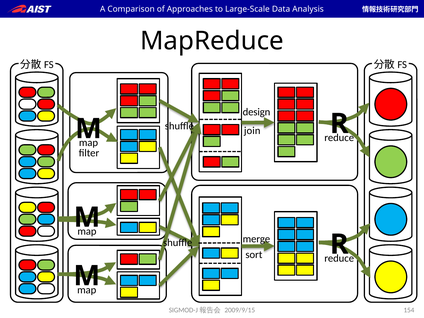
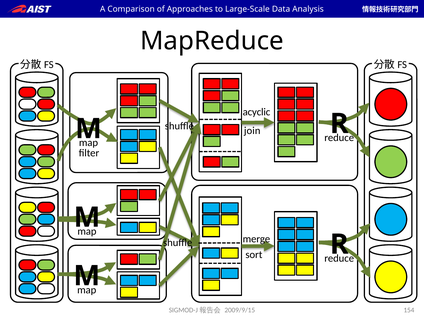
design: design -> acyclic (256, 112)
